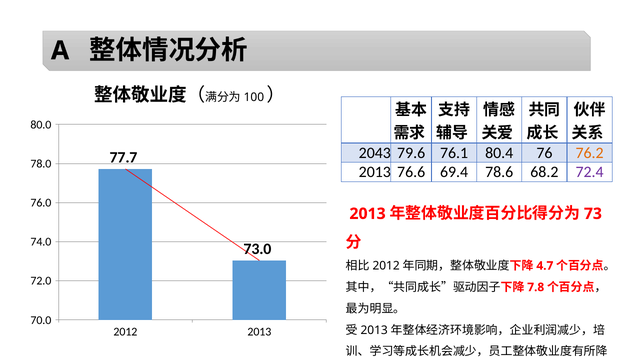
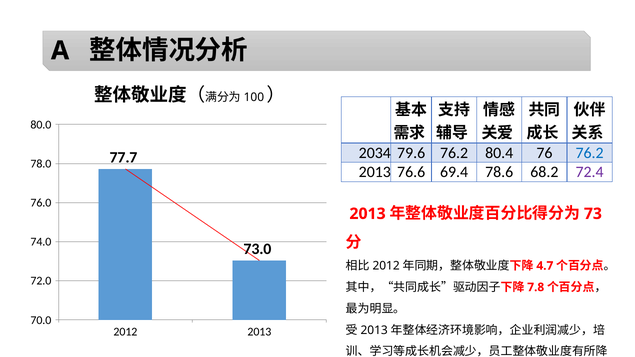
2043: 2043 -> 2034 (375, 153)
79.6 76.1: 76.1 -> 76.2 (454, 153)
76.2 colour: orange -> blue (590, 153)
